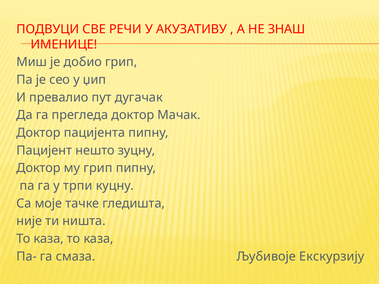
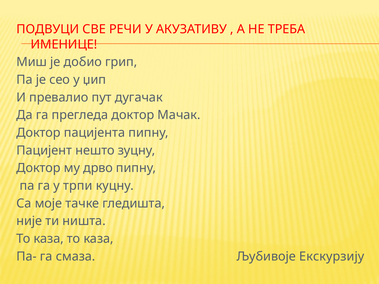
ЗНАШ: ЗНАШ -> ТРЕБА (286, 29)
му грип: грип -> дрво (98, 168)
